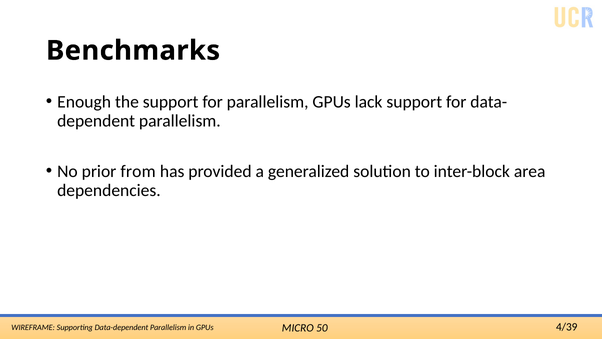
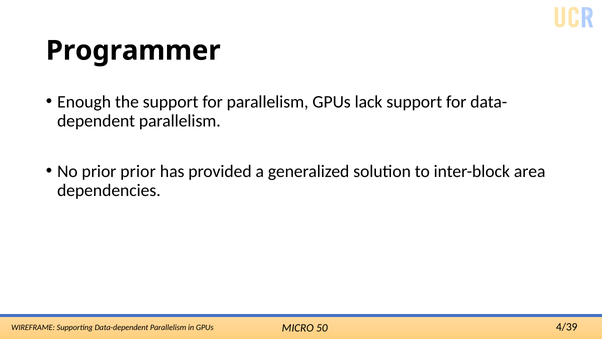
Benchmarks: Benchmarks -> Programmer (133, 51)
prior from: from -> prior (138, 171)
